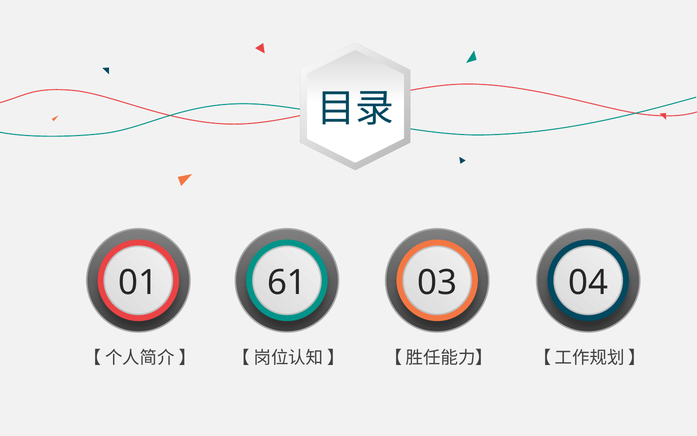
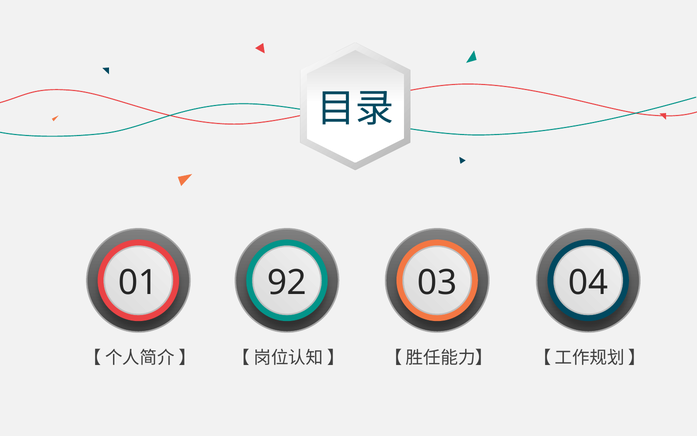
61: 61 -> 92 (287, 283)
